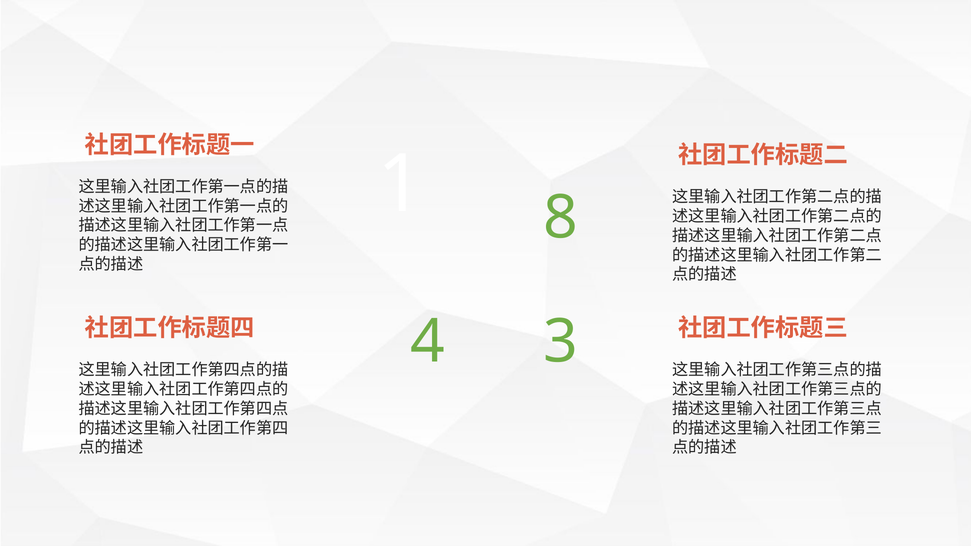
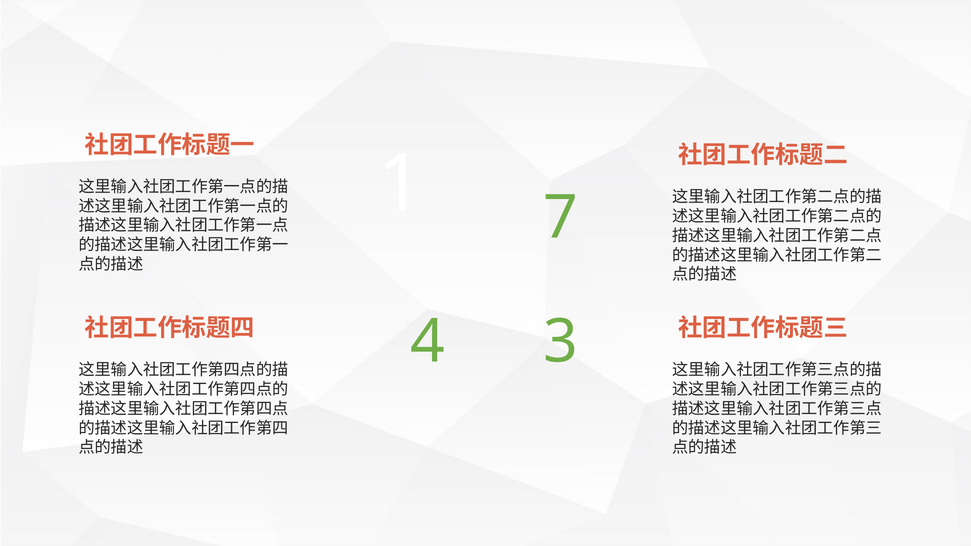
8: 8 -> 7 (561, 218)
